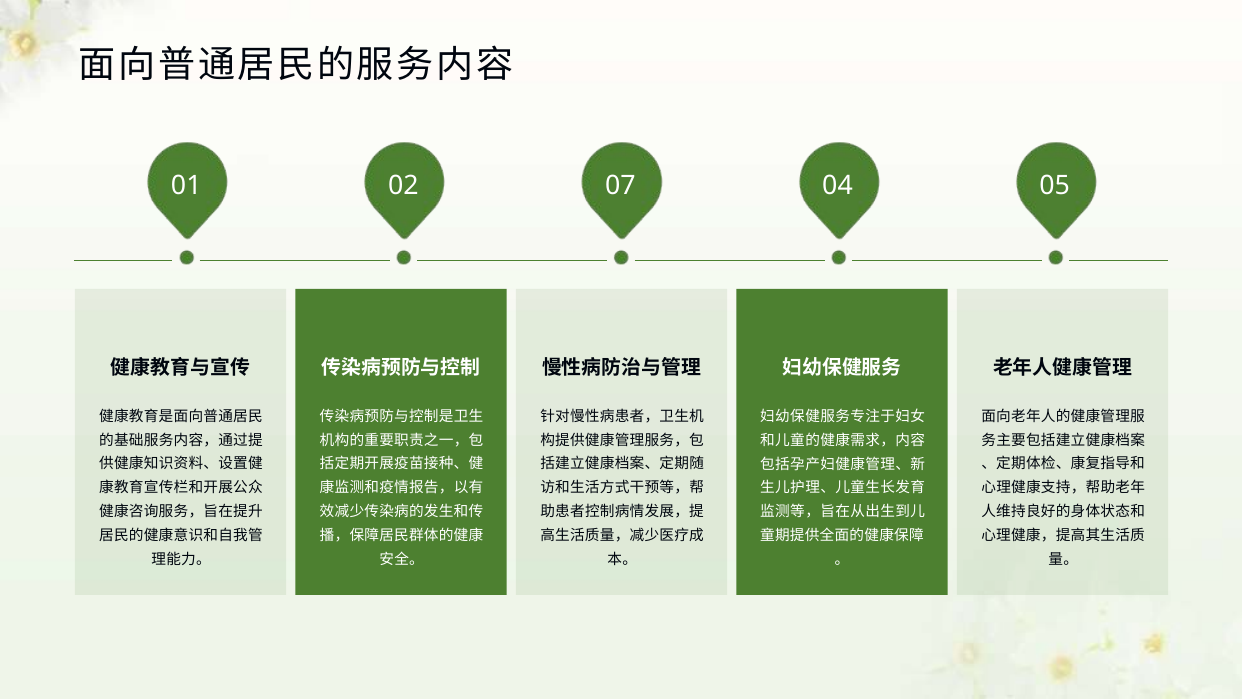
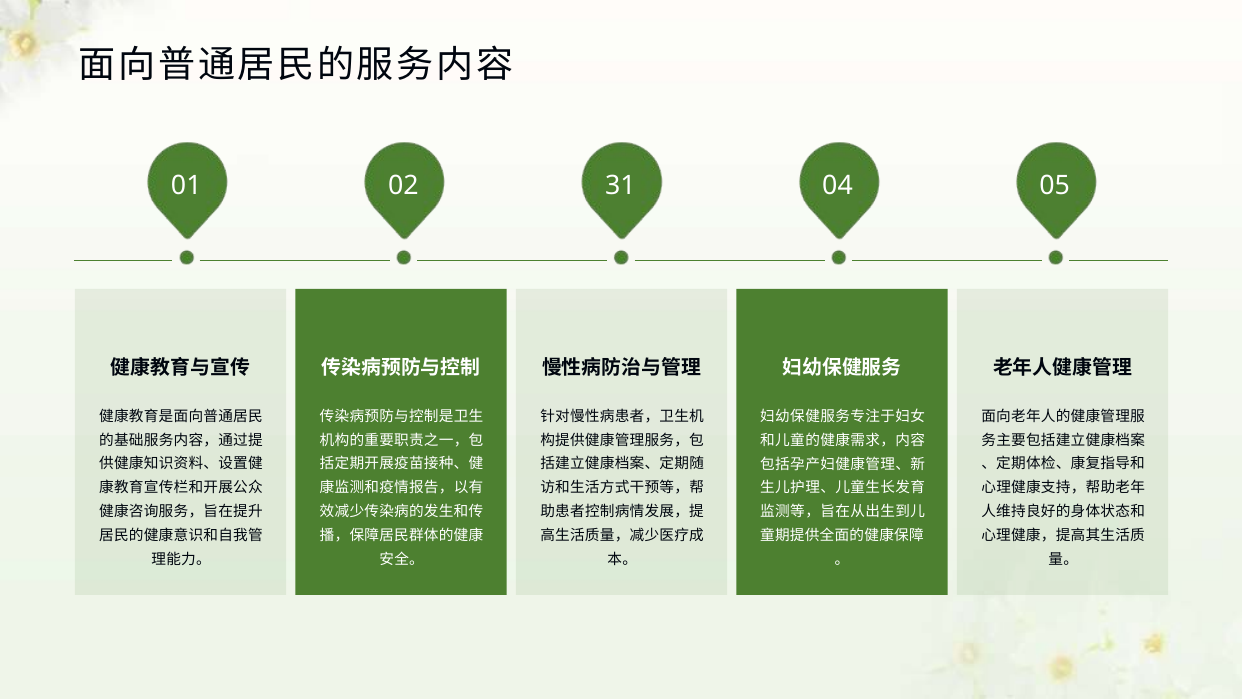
07: 07 -> 31 (620, 186)
